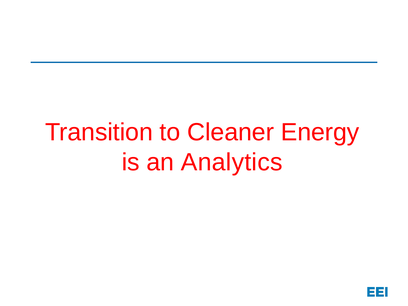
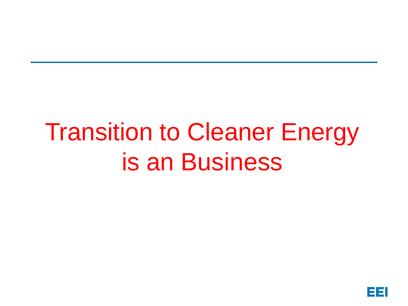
Analytics: Analytics -> Business (232, 162)
